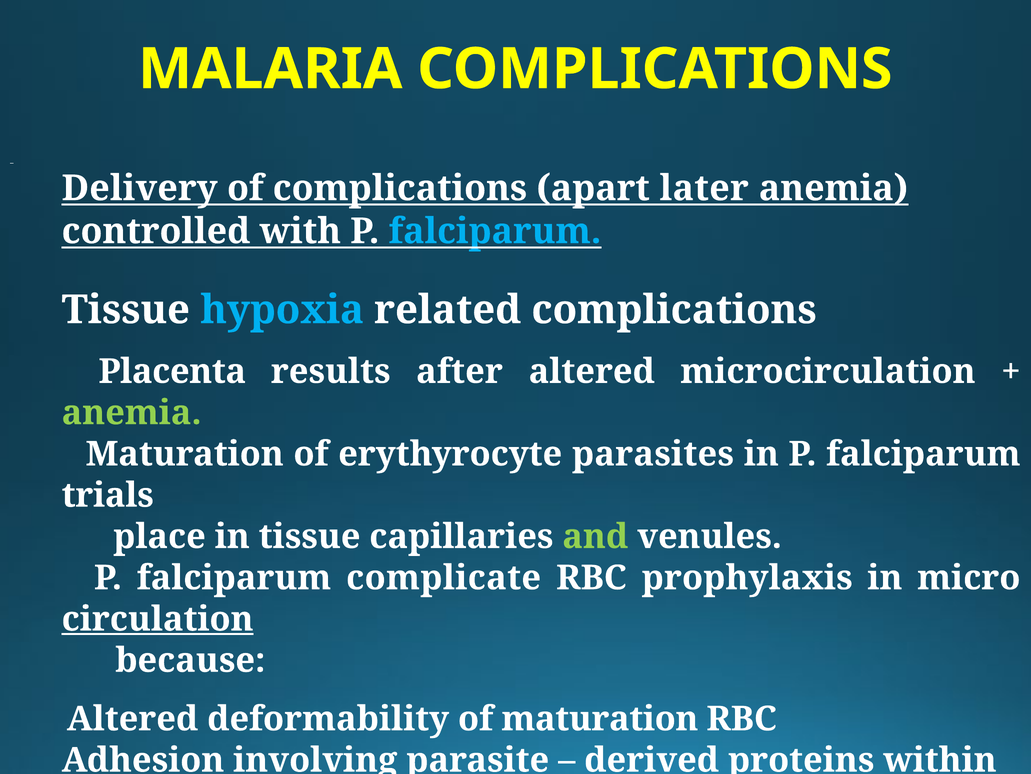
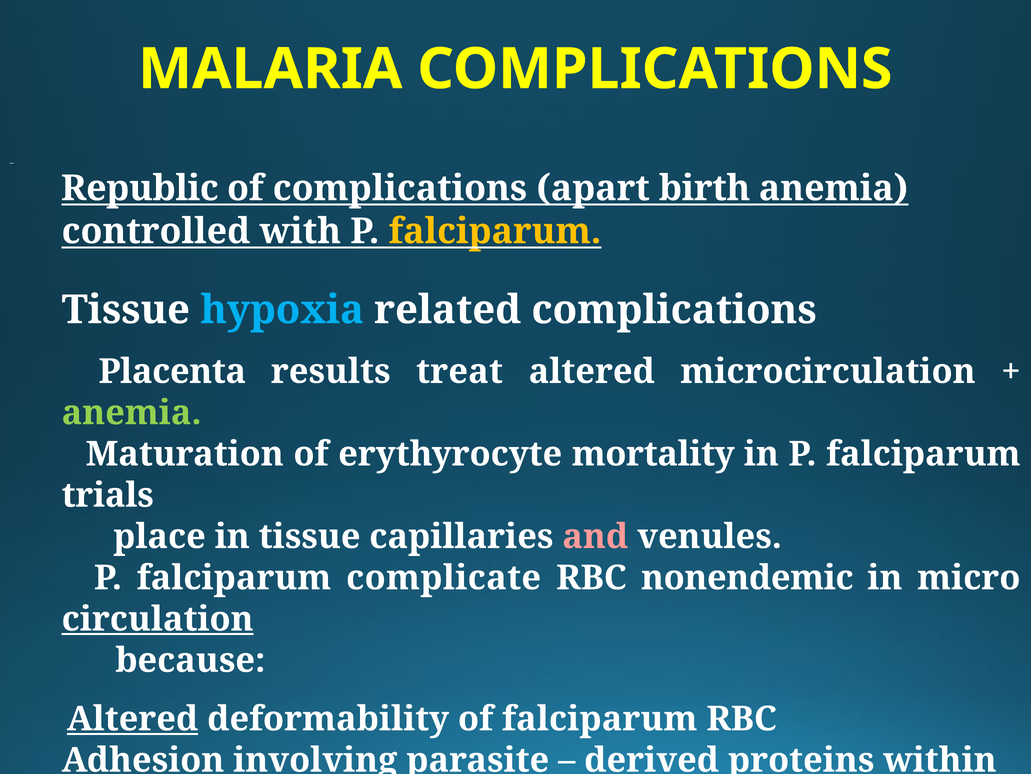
Delivery: Delivery -> Republic (140, 188)
later: later -> birth (705, 188)
falciparum colour: light blue -> yellow (495, 231)
after: after -> treat (459, 371)
parasites: parasites -> mortality (653, 454)
and colour: light green -> pink (595, 536)
prophylaxis: prophylaxis -> nonendemic (747, 577)
Altered underline: none -> present (133, 718)
of maturation: maturation -> falciparum (600, 718)
